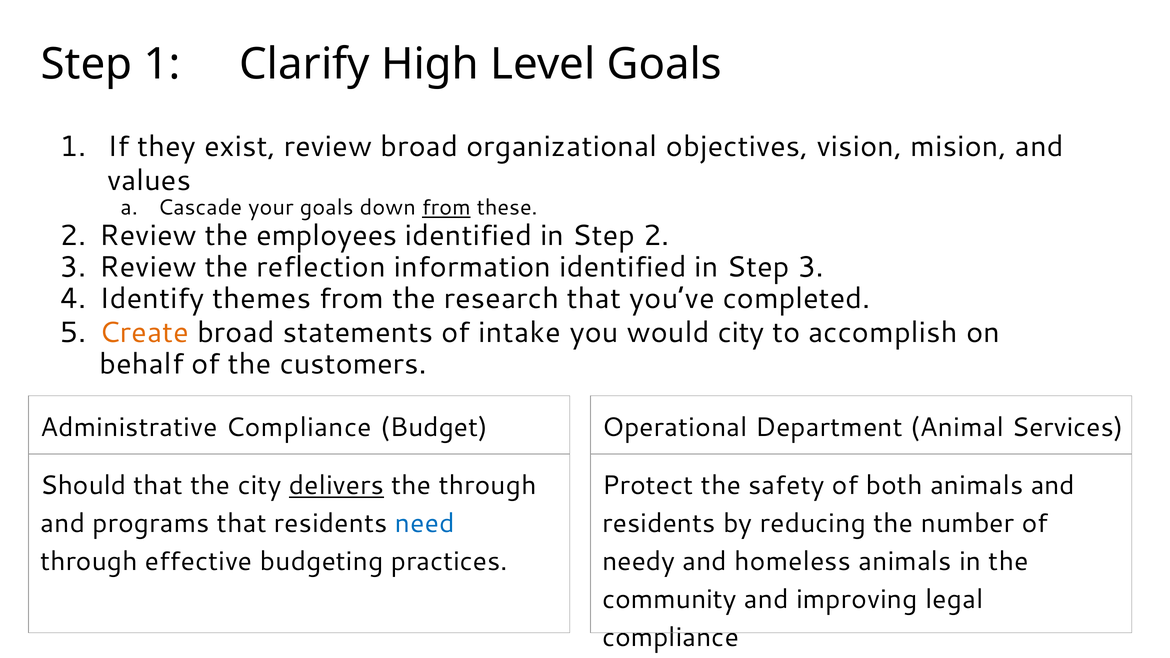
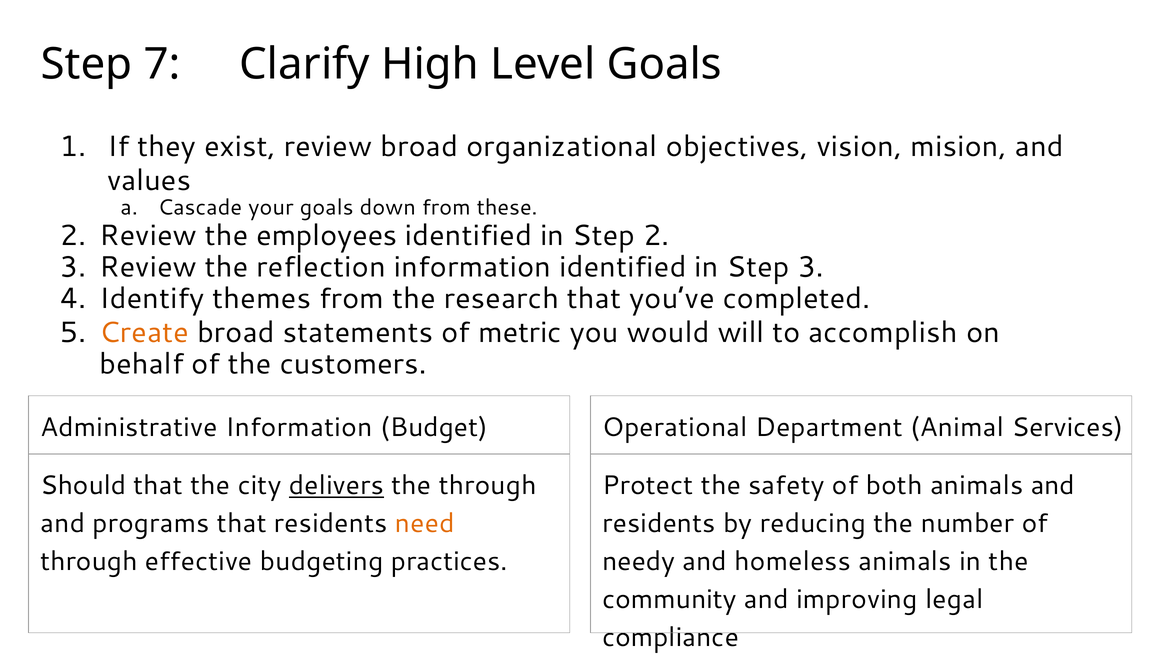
Step 1: 1 -> 7 (162, 65)
from underline: present -> none (446, 208)
intake: intake -> metric (520, 332)
would city: city -> will (741, 332)
Administrative Compliance: Compliance -> Information (299, 427)
need colour: blue -> orange (425, 524)
